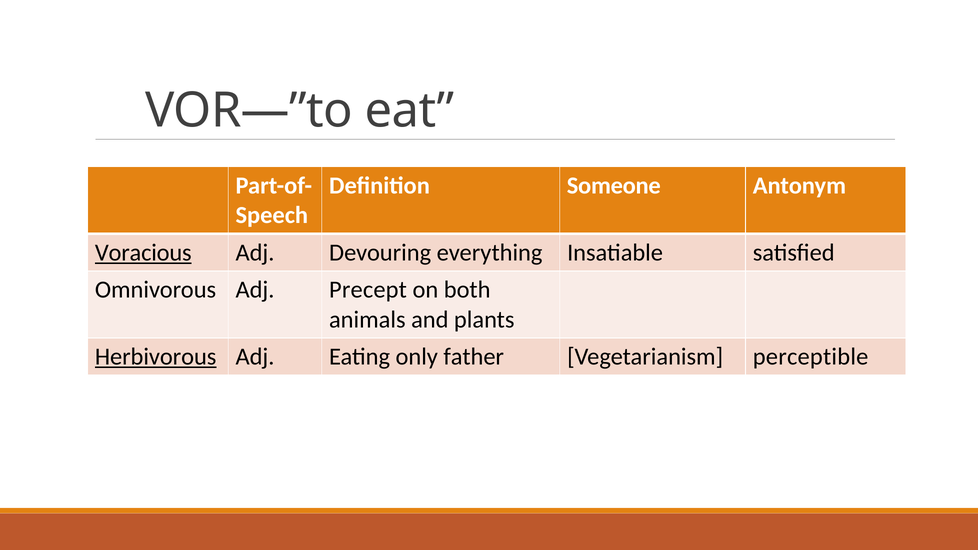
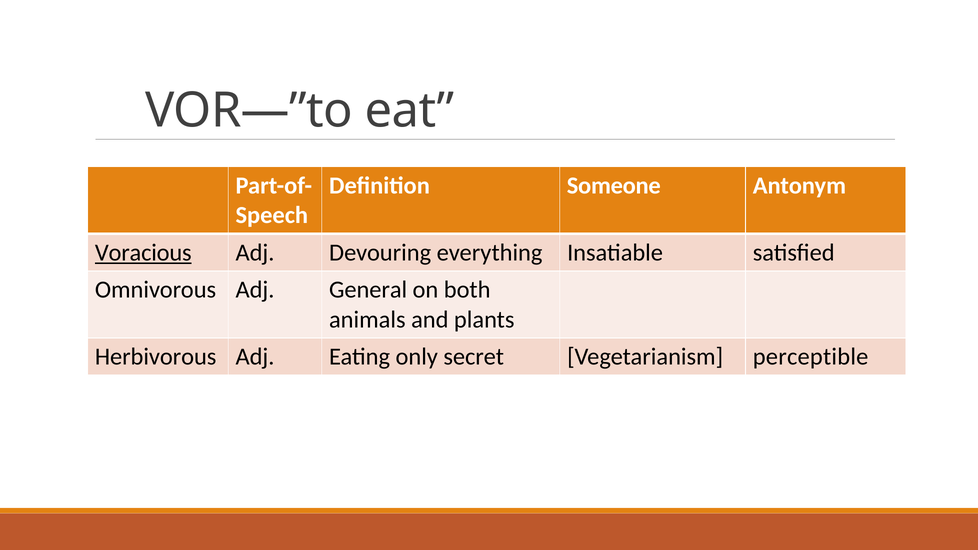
Precept: Precept -> General (368, 290)
Herbivorous underline: present -> none (156, 357)
father: father -> secret (474, 357)
